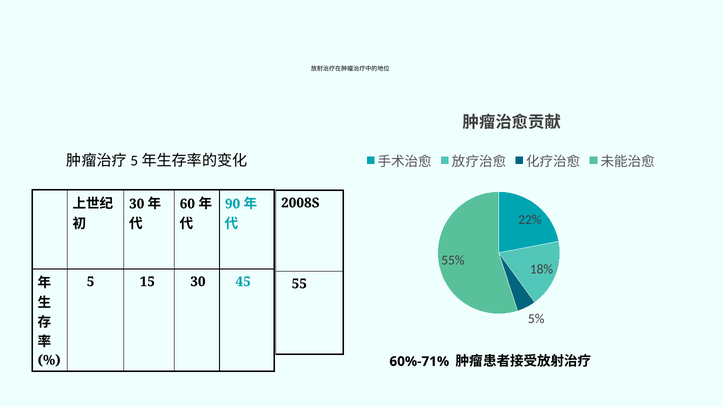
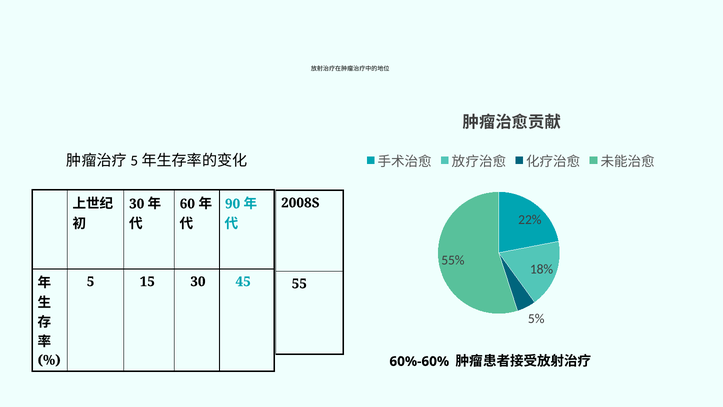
60%-71%: 60%-71% -> 60%-60% (419, 361)
